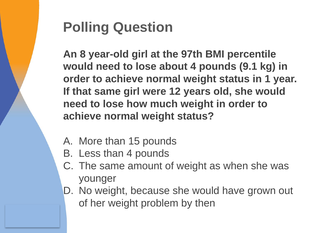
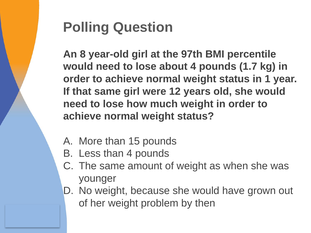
9.1: 9.1 -> 1.7 (248, 67)
